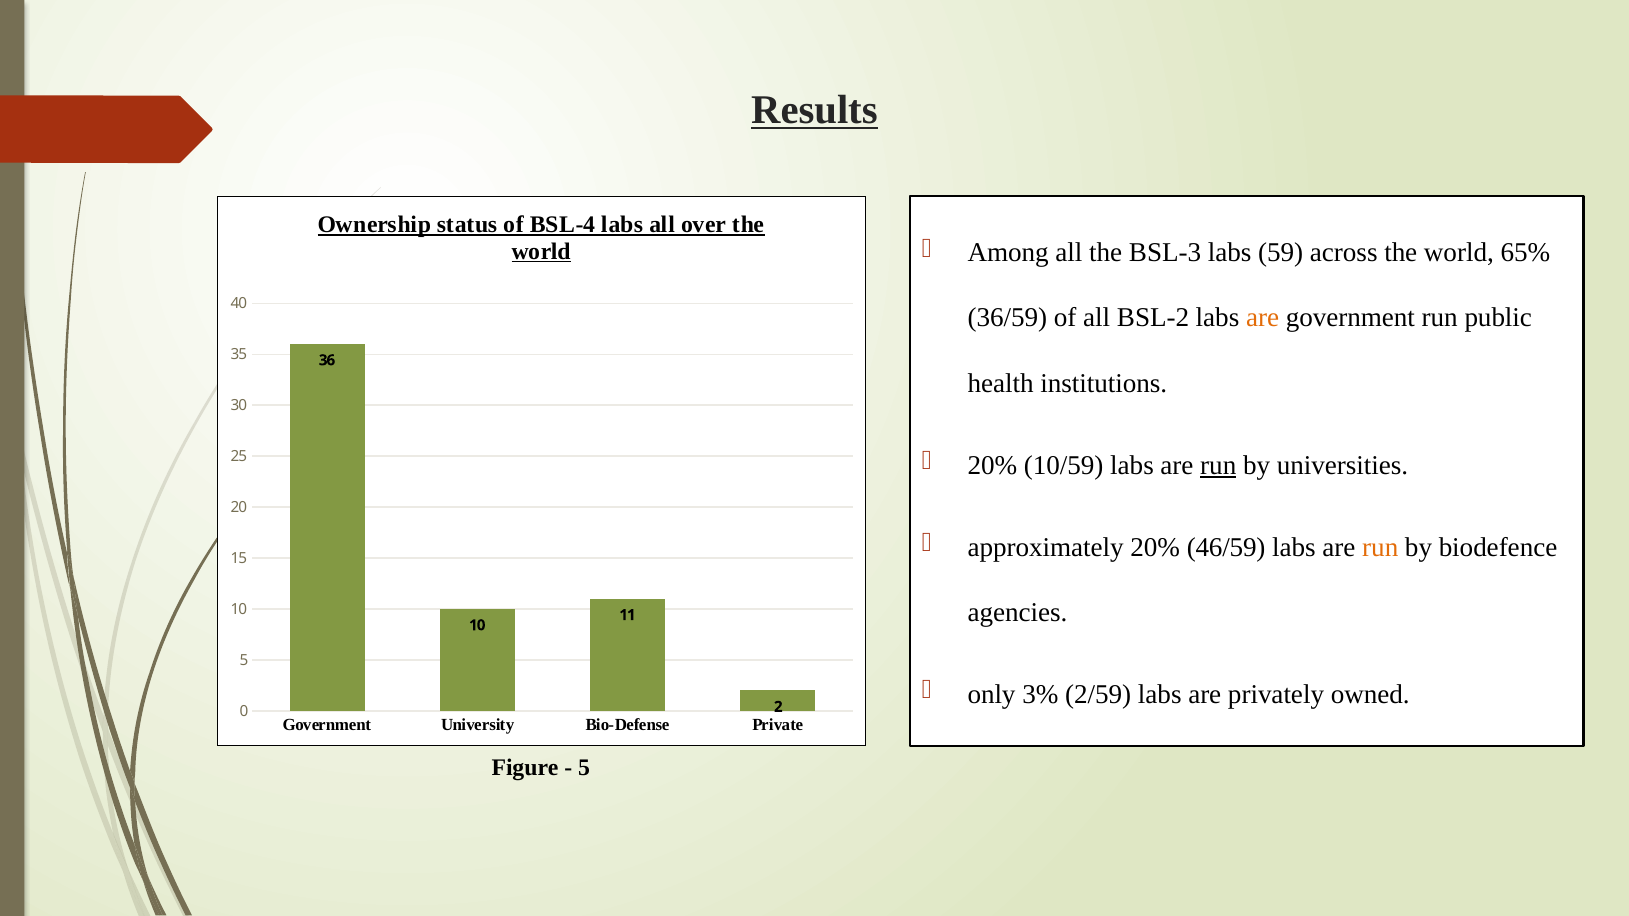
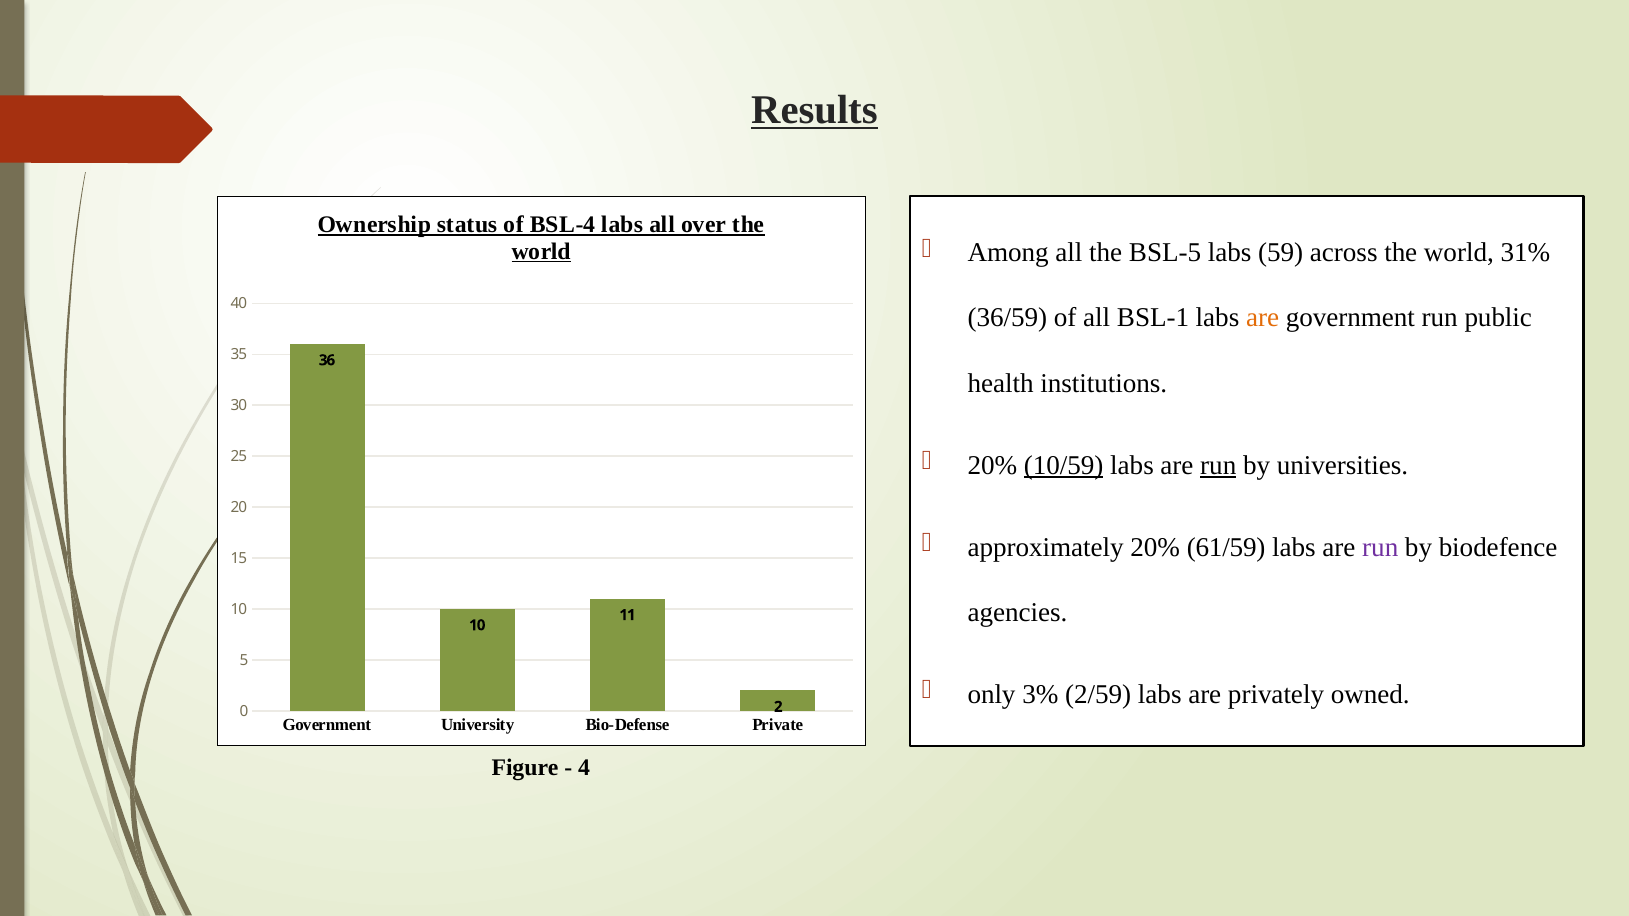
BSL-3: BSL-3 -> BSL-5 (1165, 253)
65%: 65% -> 31% (1525, 253)
BSL-2: BSL-2 -> BSL-1 (1153, 318)
10/59 underline: none -> present (1064, 465)
46/59: 46/59 -> 61/59 (1226, 547)
run colour: orange -> purple (1380, 547)
5: 5 -> 4 (584, 768)
